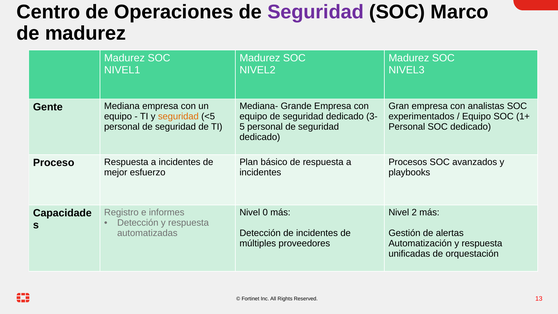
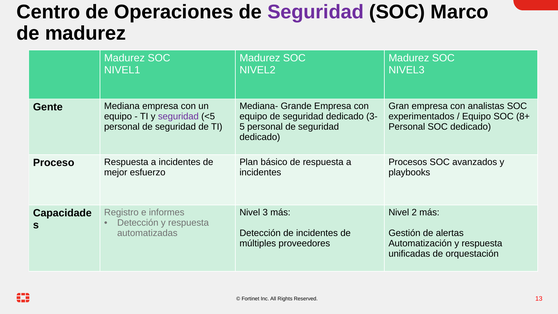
seguridad colour: orange -> purple (178, 116)
1+: 1+ -> 8+ (523, 116)
0: 0 -> 3 (265, 212)
